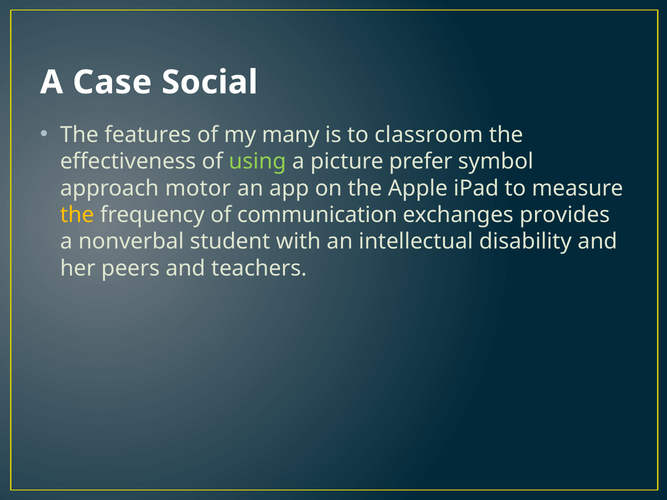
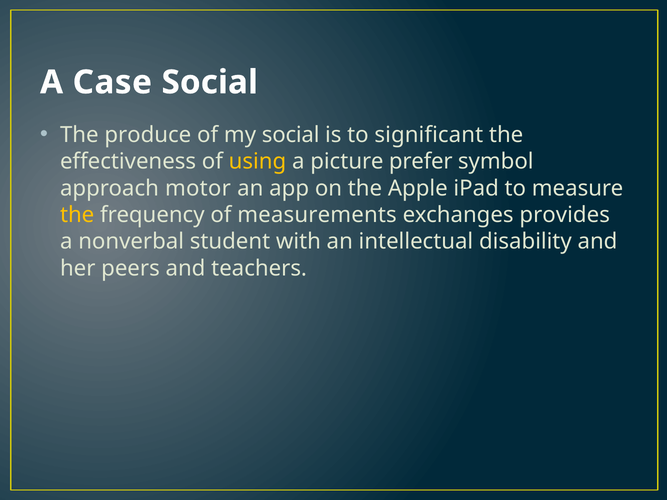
features: features -> produce (148, 135)
my many: many -> social (291, 135)
classroom: classroom -> significant (429, 135)
using colour: light green -> yellow (257, 162)
communication: communication -> measurements (317, 215)
